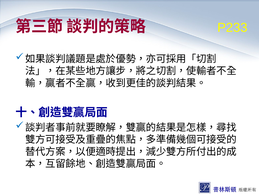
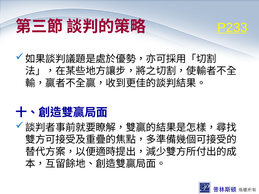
P233 underline: none -> present (232, 28)
